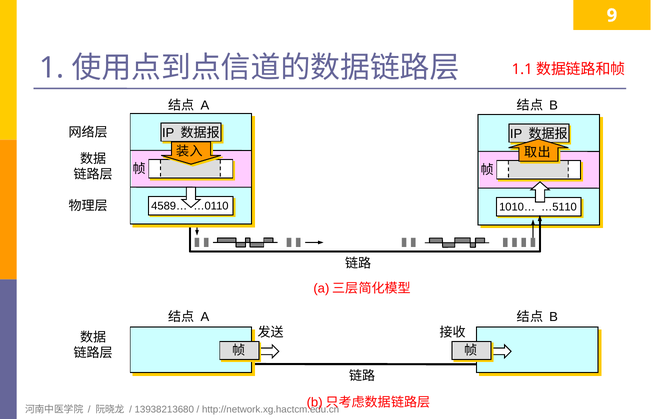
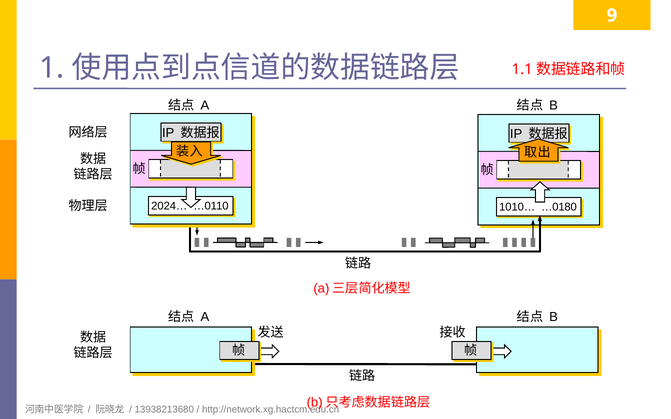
4589…: 4589… -> 2024… (169, 206)
…5110: …5110 -> …0180 (559, 207)
